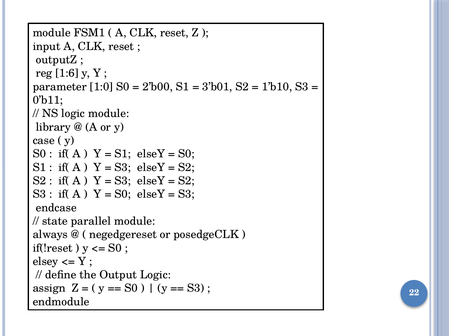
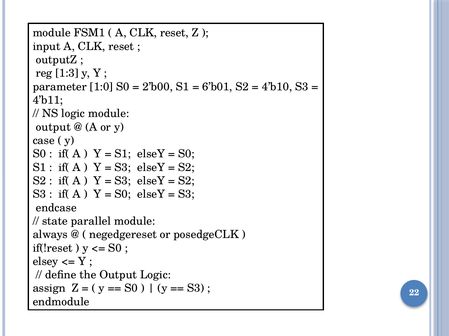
1:6: 1:6 -> 1:3 (67, 73)
3’b01: 3’b01 -> 6’b01 (217, 87)
1’b10: 1’b10 -> 4’b10 (277, 87)
0’b11: 0’b11 -> 4’b11 (48, 100)
library: library -> output (53, 127)
